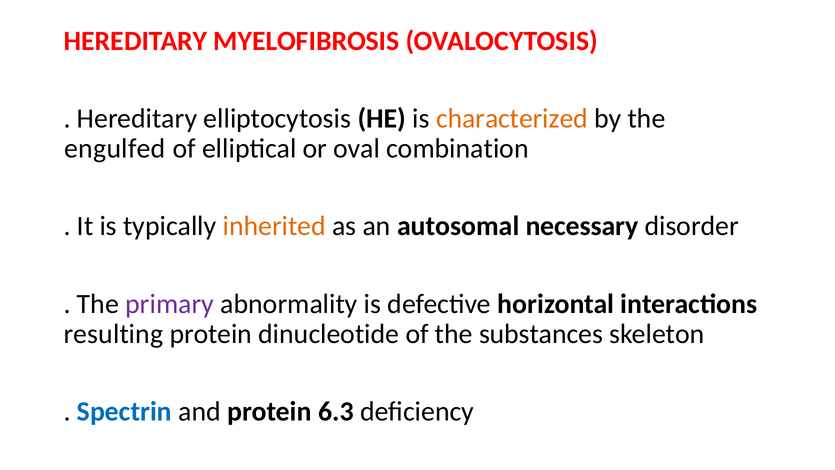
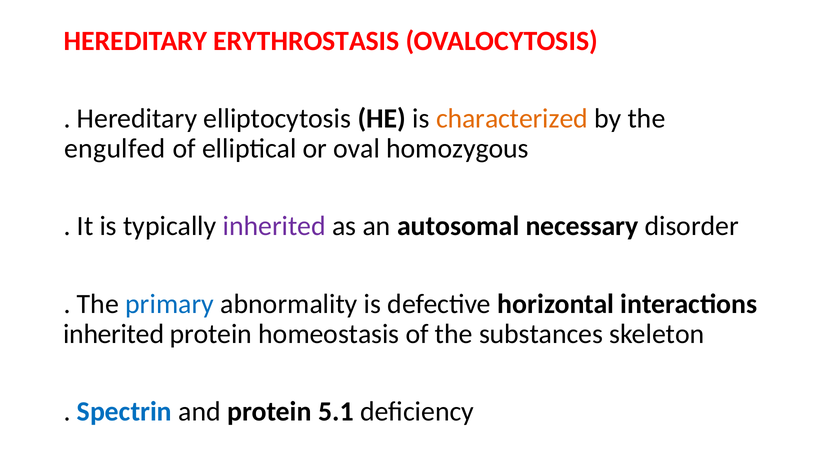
MYELOFIBROSIS: MYELOFIBROSIS -> ERYTHROSTASIS (306, 41)
combination: combination -> homozygous (457, 149)
inherited colour: orange -> purple (274, 226)
primary colour: purple -> blue (170, 304)
resulting: resulting -> inherited (114, 334)
dinucleotide: dinucleotide -> homeostasis (329, 334)
6.3: 6.3 -> 5.1 (336, 411)
